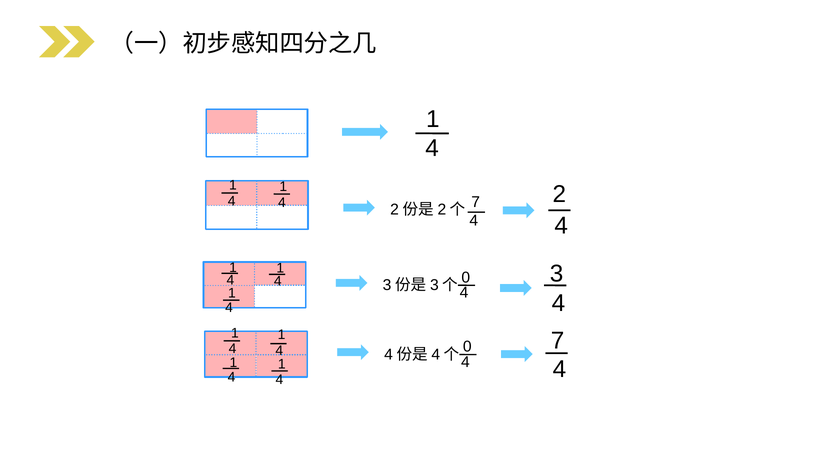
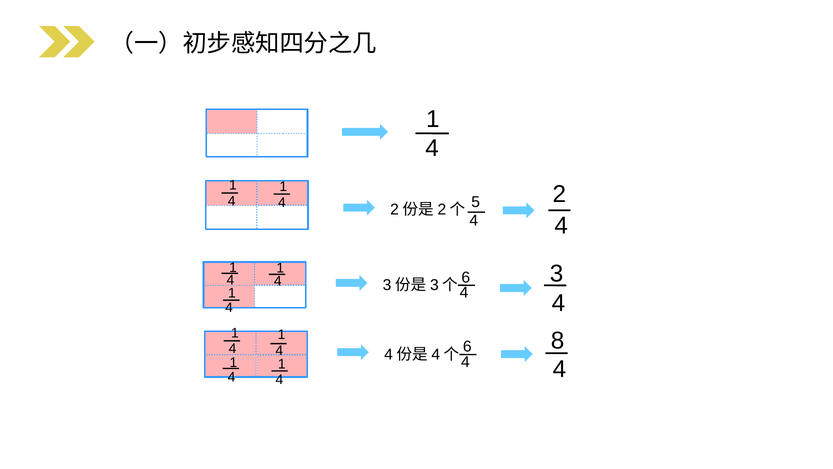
7: 7 -> 5 (476, 202)
0: 0 -> 6 (466, 277)
4 7: 7 -> 8 (558, 341)
0: 0 -> 6 (467, 346)
